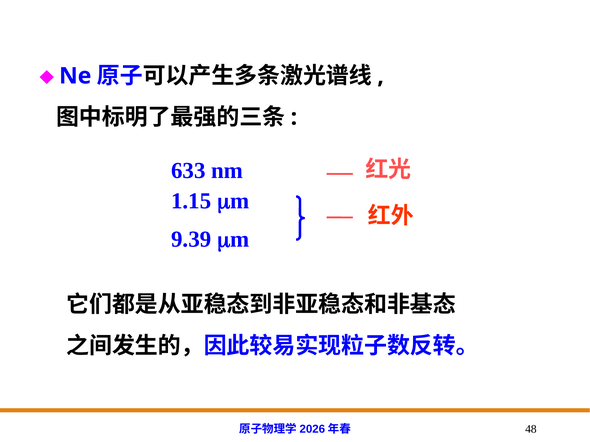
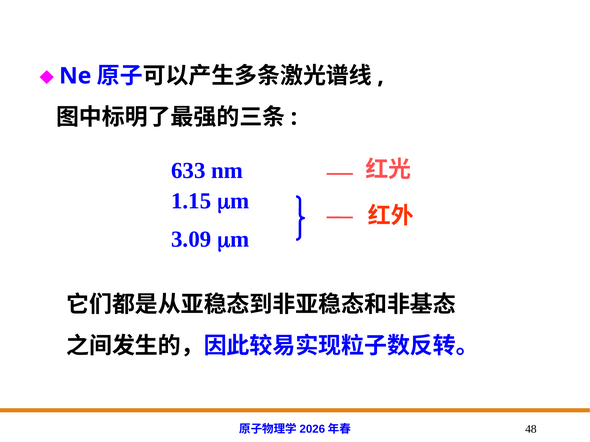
9.39: 9.39 -> 3.09 (191, 240)
